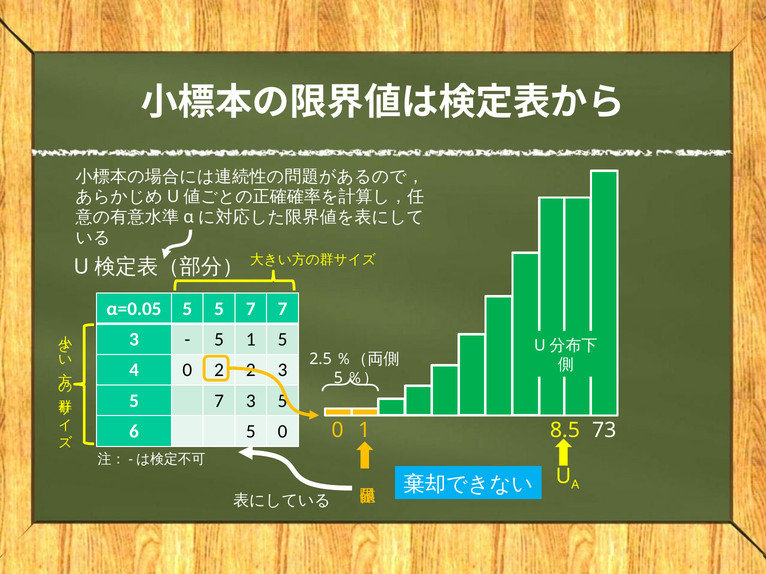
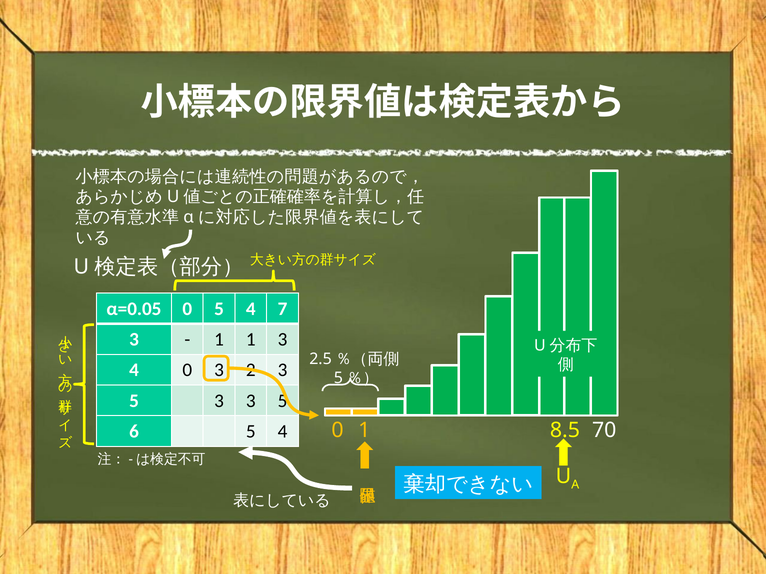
α=0.05 5: 5 -> 0 (187, 309)
7: 7 -> 4 (251, 309)
5: 5 -> 1 (219, 340)
1 5: 5 -> 3 (283, 340)
0 2: 2 -> 3 (219, 370)
7: 7 -> 3 (219, 401)
6 5 0: 0 -> 4 (283, 432)
73: 73 -> 70 (604, 430)
